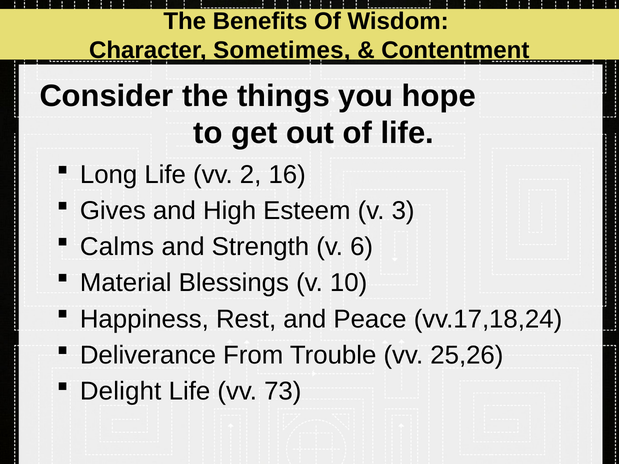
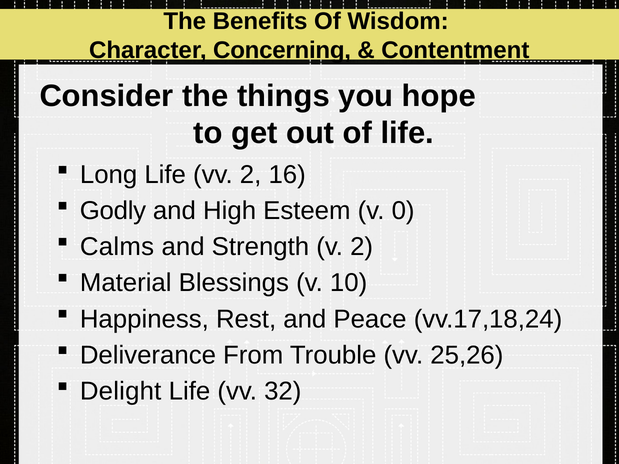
Sometimes: Sometimes -> Concerning (282, 50)
Gives: Gives -> Godly (113, 211)
3: 3 -> 0 (403, 211)
v 6: 6 -> 2 (362, 247)
73: 73 -> 32 (283, 391)
